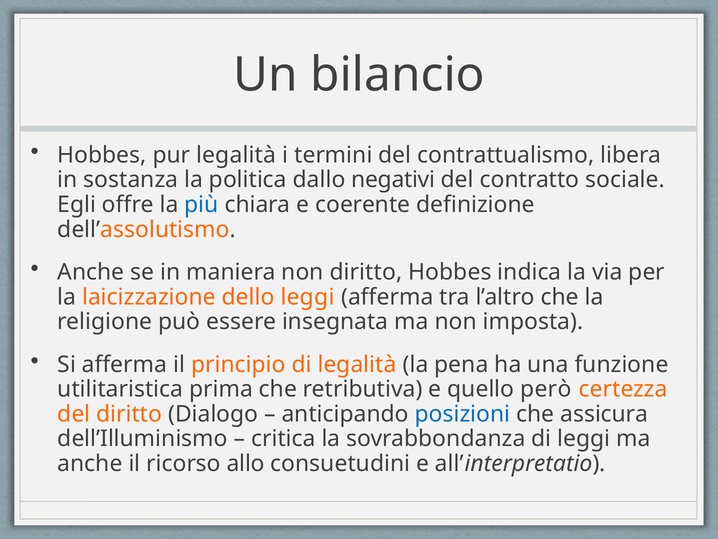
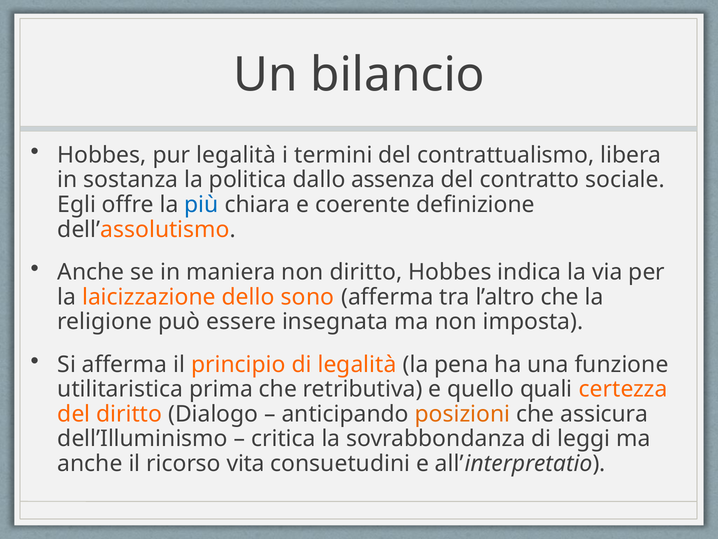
negativi: negativi -> assenza (393, 180)
dello leggi: leggi -> sono (308, 297)
però: però -> quali (546, 389)
posizioni colour: blue -> orange (463, 414)
allo: allo -> vita (246, 463)
